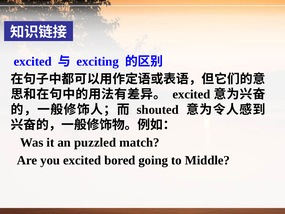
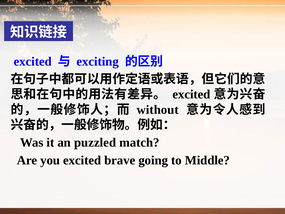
shouted: shouted -> without (158, 109)
bored: bored -> brave (120, 160)
